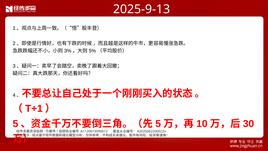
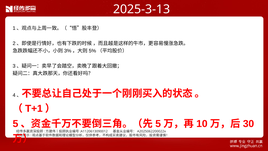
2025-9-13: 2025-9-13 -> 2025-3-13 (142, 9)
